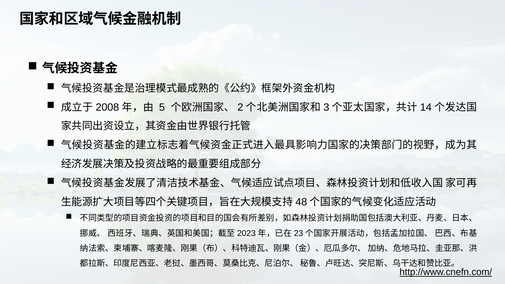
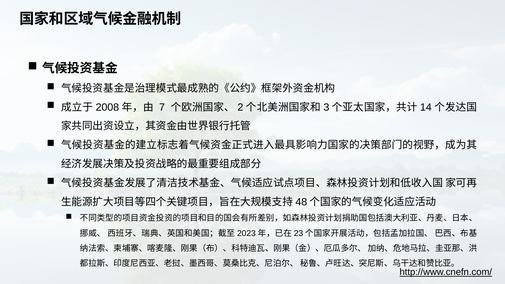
5: 5 -> 7 (162, 107)
